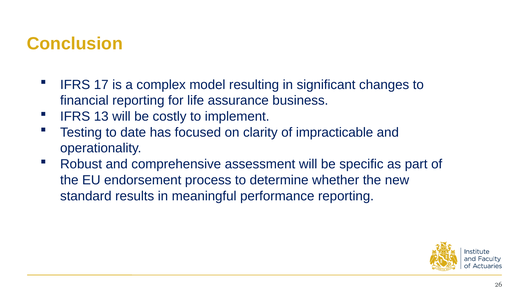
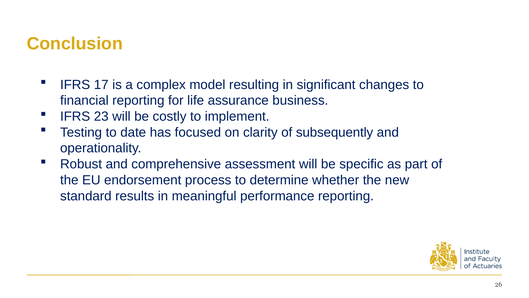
13: 13 -> 23 (101, 116)
impracticable: impracticable -> subsequently (335, 132)
